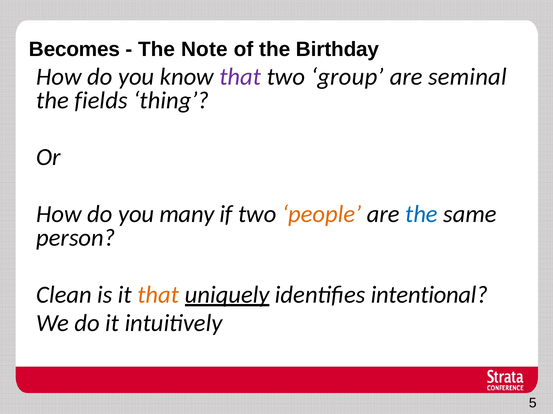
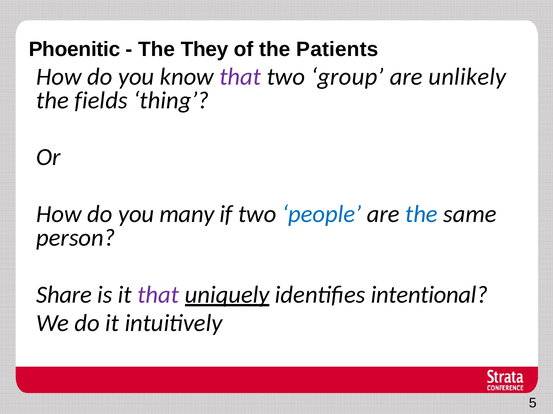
Becomes: Becomes -> Phoenitic (75, 50)
Note: Note -> They (205, 50)
Birthday: Birthday -> Patients (337, 50)
seminal: seminal -> unlikely (467, 77)
people colour: orange -> blue (322, 215)
Clean: Clean -> Share (64, 295)
that colour: orange -> purple (158, 295)
